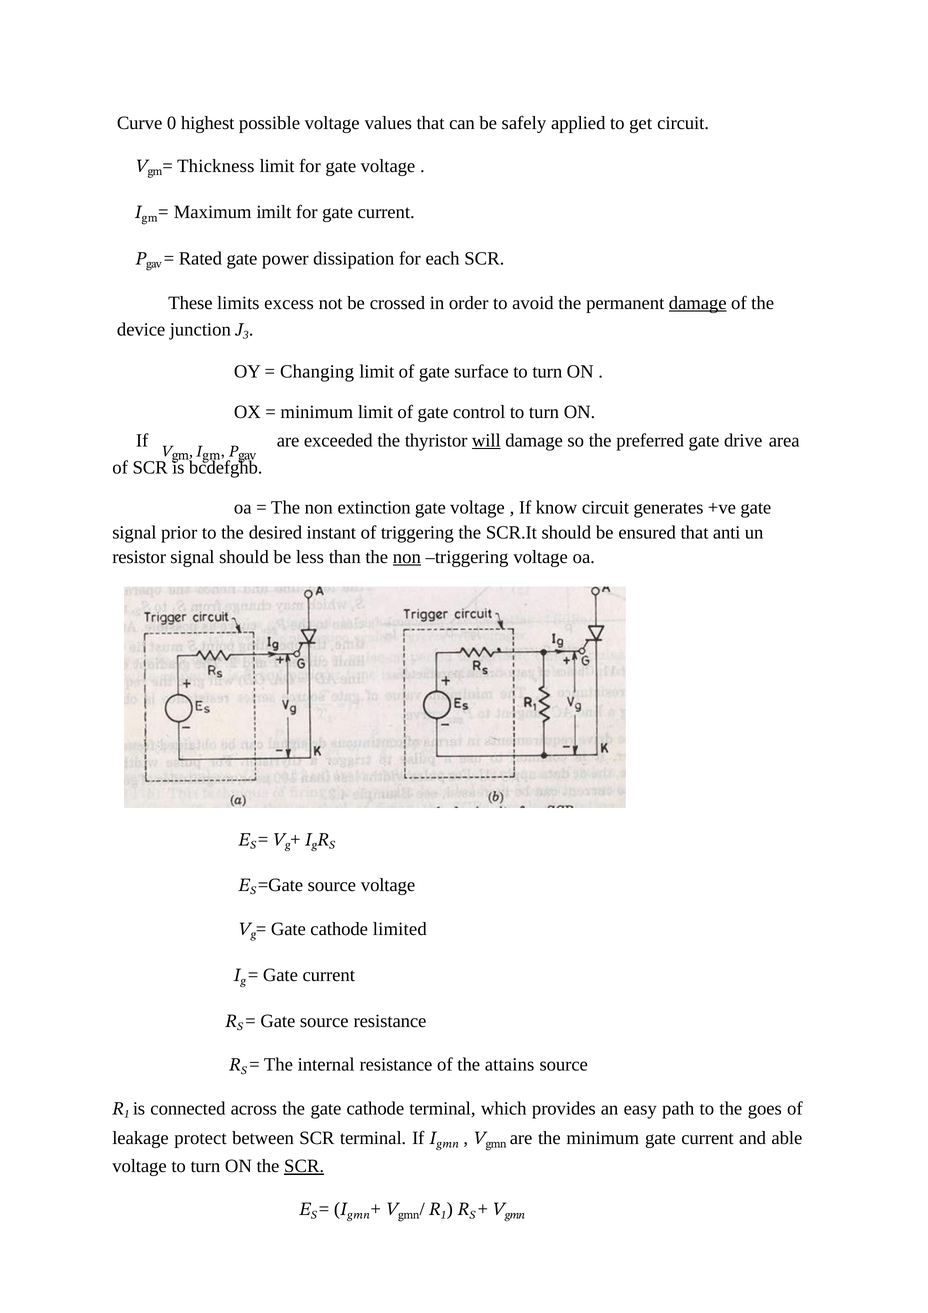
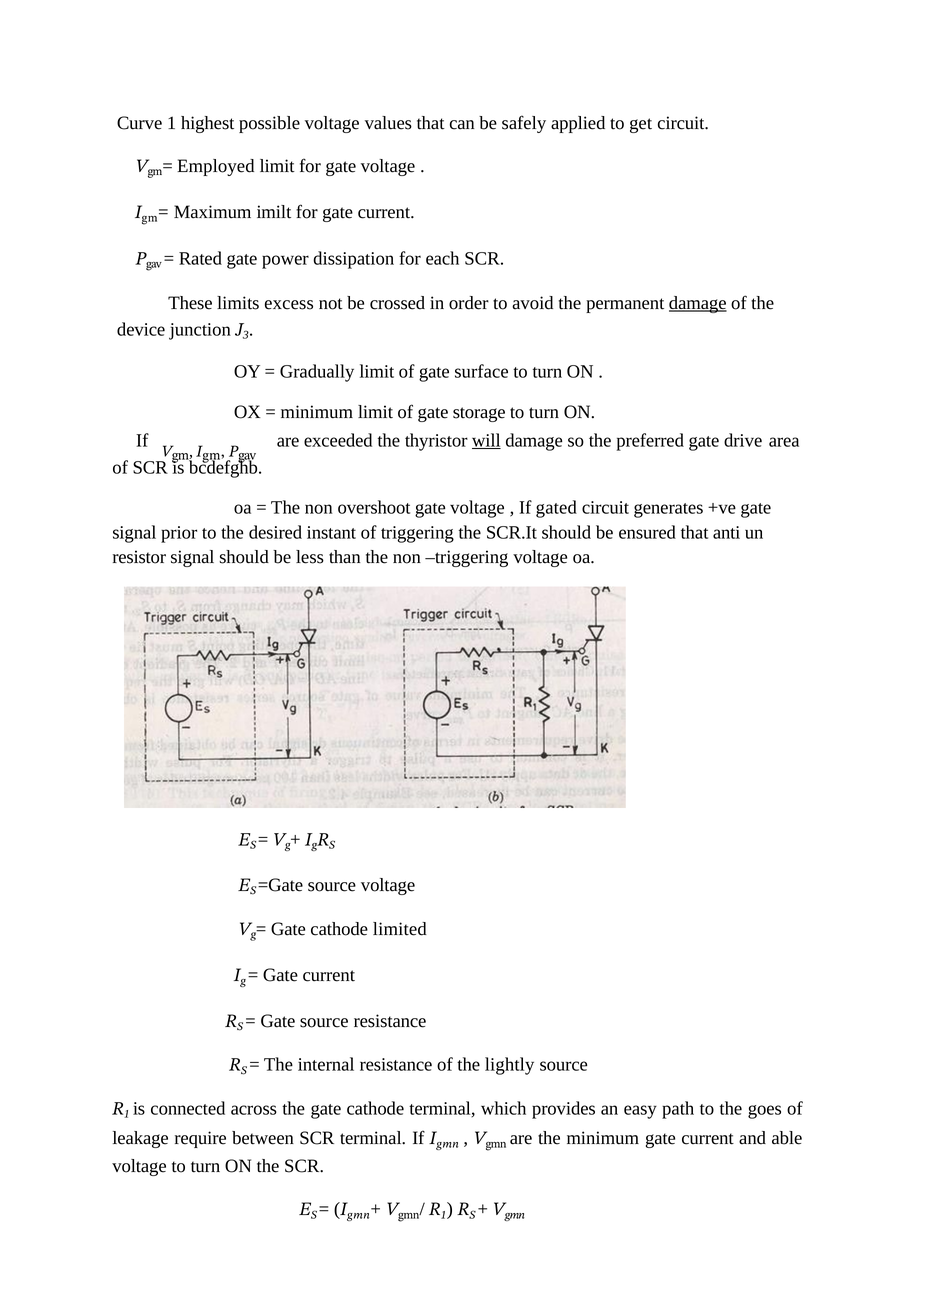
Curve 0: 0 -> 1 (172, 123)
Thickness: Thickness -> Employed (216, 166)
Changing: Changing -> Gradually (317, 372)
control: control -> storage (479, 412)
extinction: extinction -> overshoot (374, 508)
know: know -> gated (556, 508)
non underline: present -> none (407, 557)
attains: attains -> lightly (510, 1065)
protect: protect -> require (201, 1138)
SCR underline: present -> none (304, 1166)
